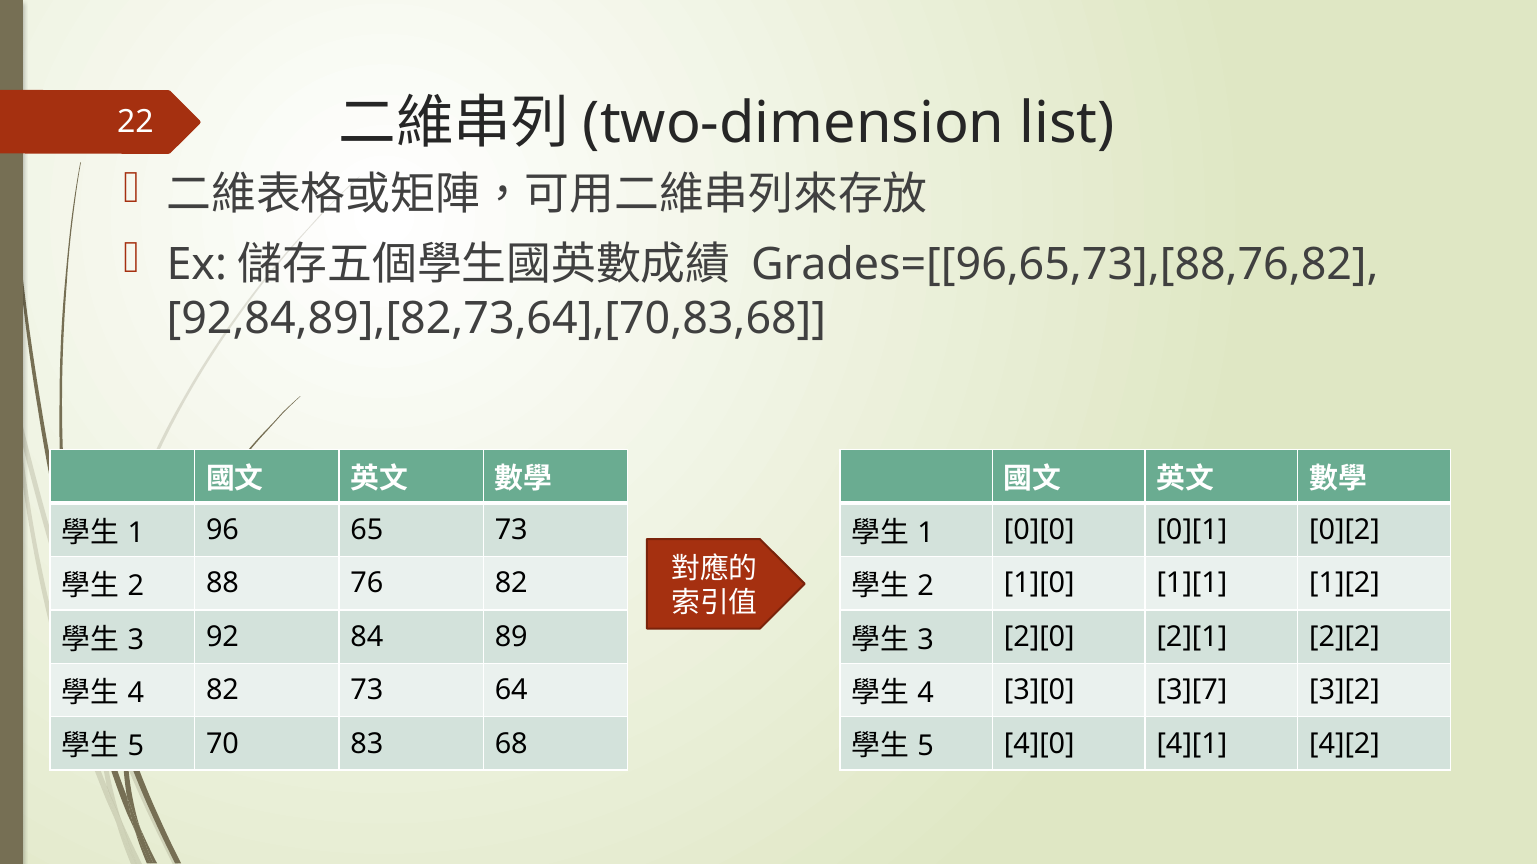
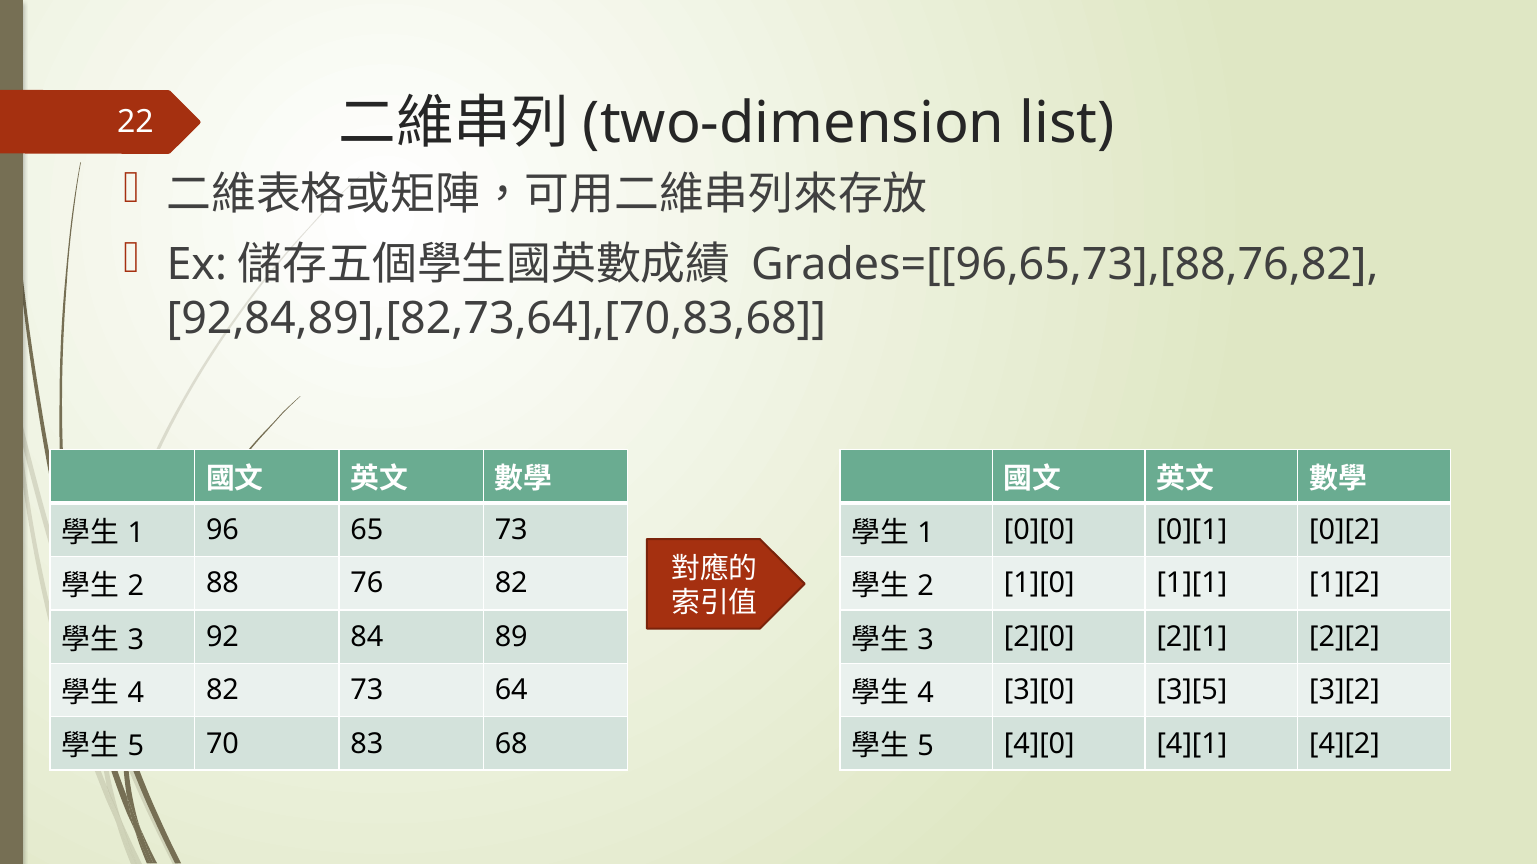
3][7: 3][7 -> 3][5 (1192, 691)
